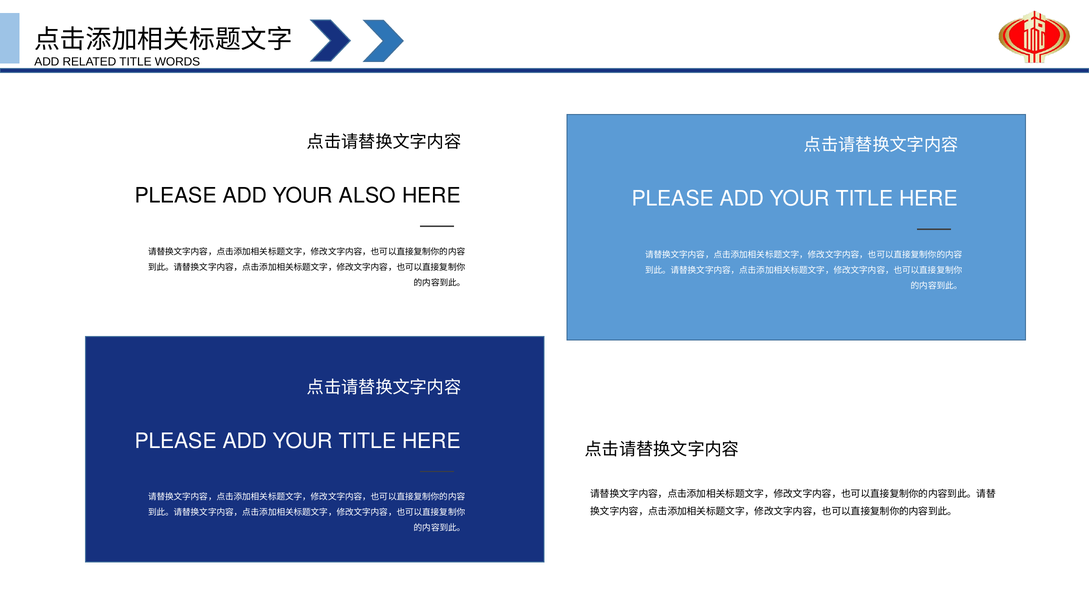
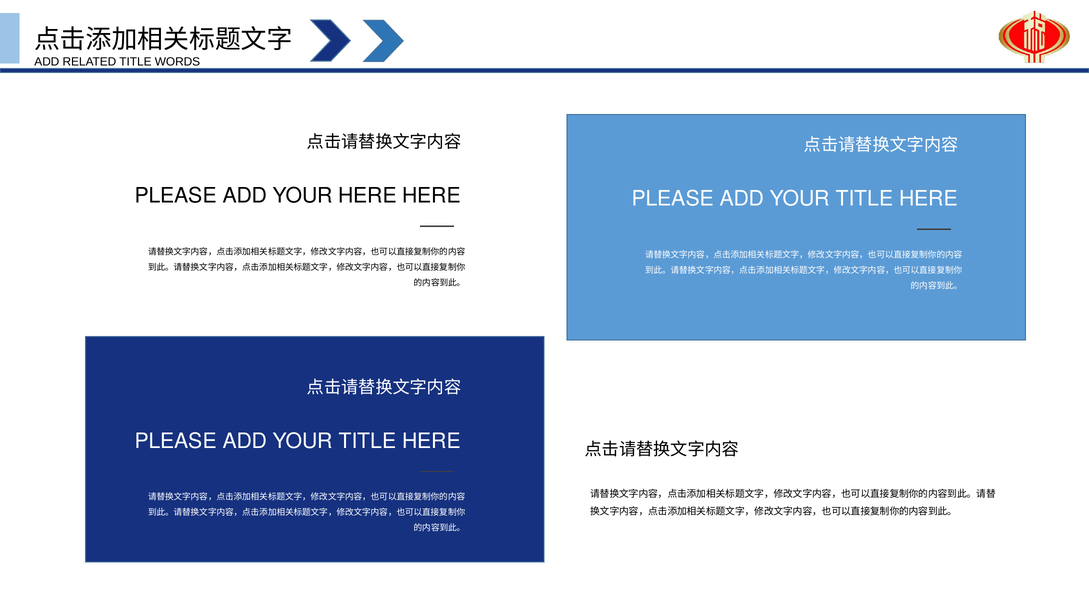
YOUR ALSO: ALSO -> HERE (368, 196)
